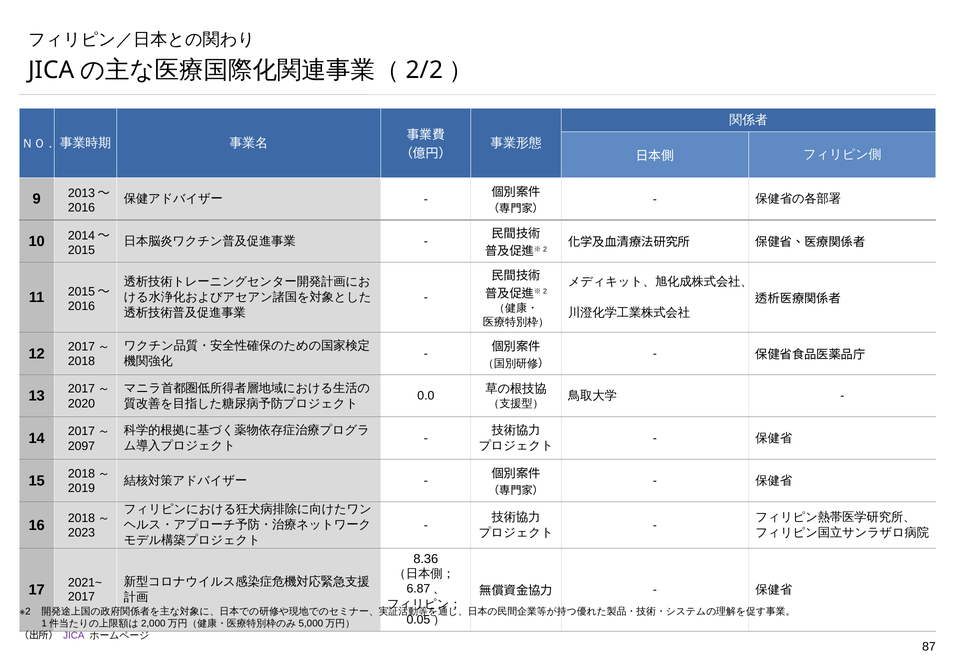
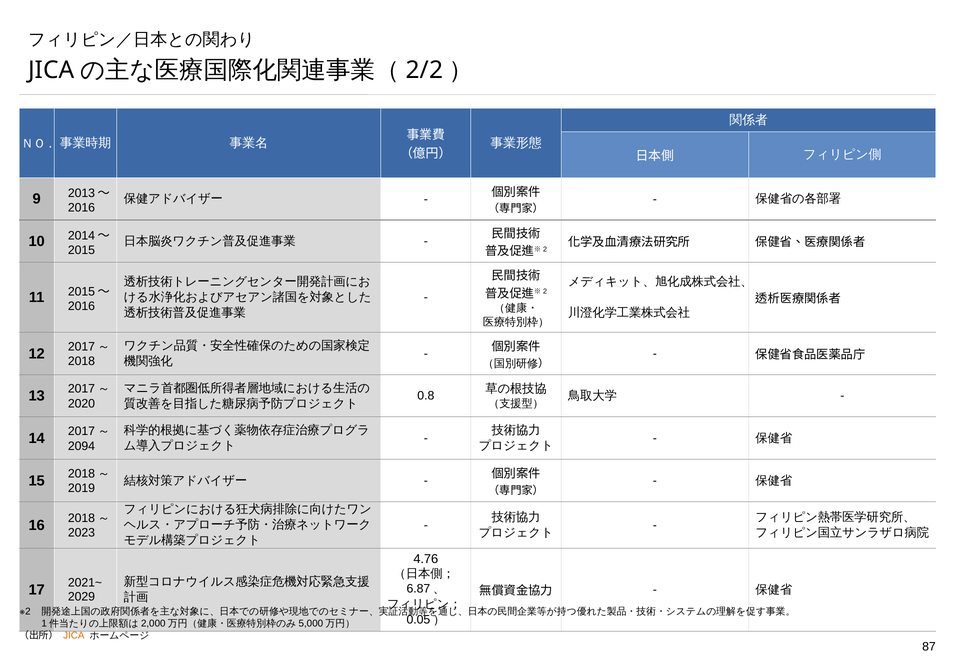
0.0: 0.0 -> 0.8 (426, 396)
2097: 2097 -> 2094 (81, 446)
8.36: 8.36 -> 4.76 (426, 559)
2017: 2017 -> 2029 (81, 597)
JICA colour: purple -> orange (74, 636)
